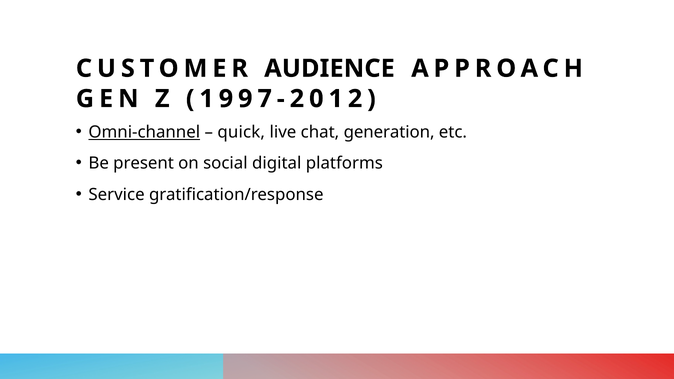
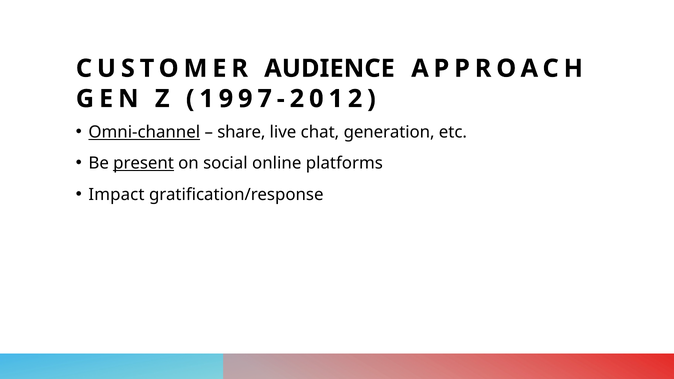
quick: quick -> share (241, 132)
present underline: none -> present (144, 163)
digital: digital -> online (277, 163)
Service: Service -> Impact (116, 195)
